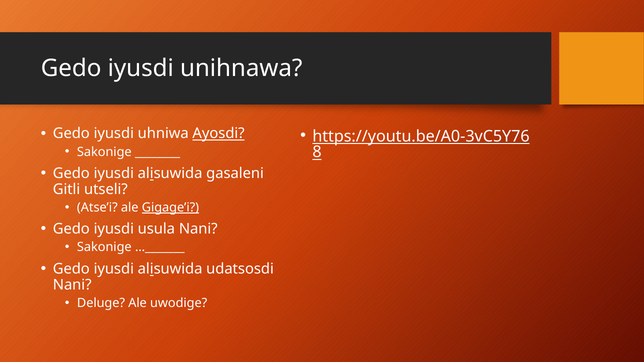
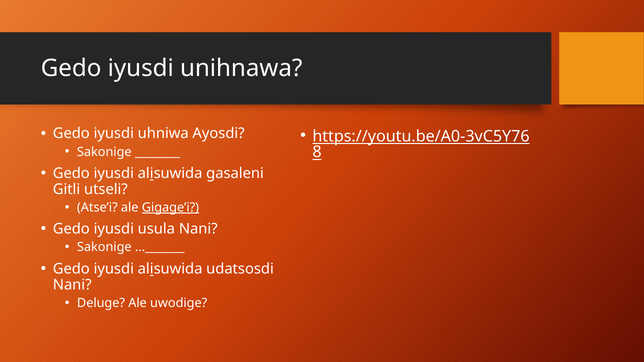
Ayosdi underline: present -> none (219, 134)
